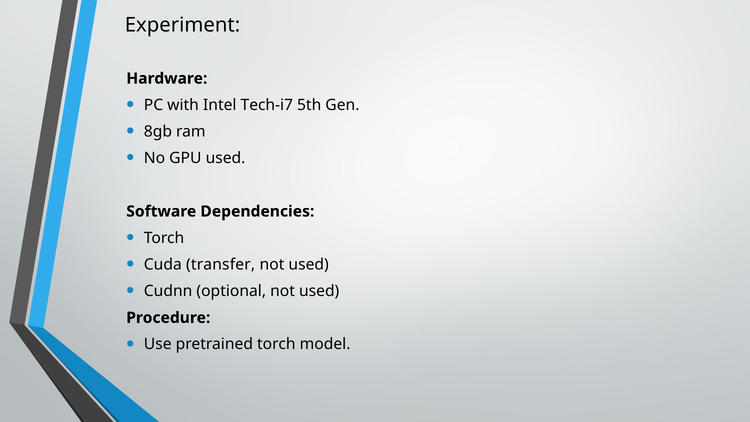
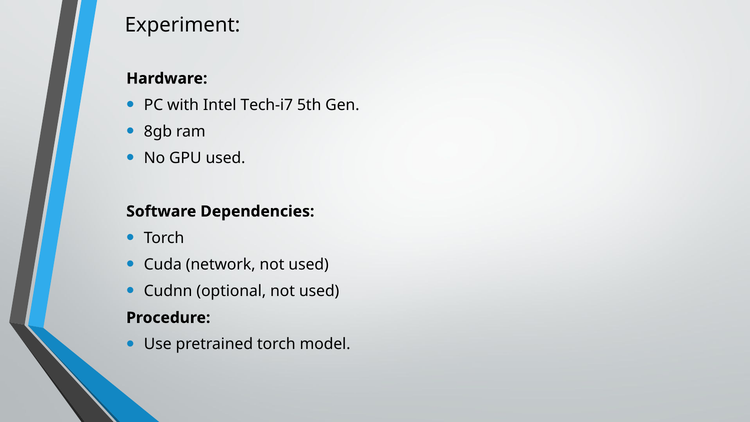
transfer: transfer -> network (221, 265)
